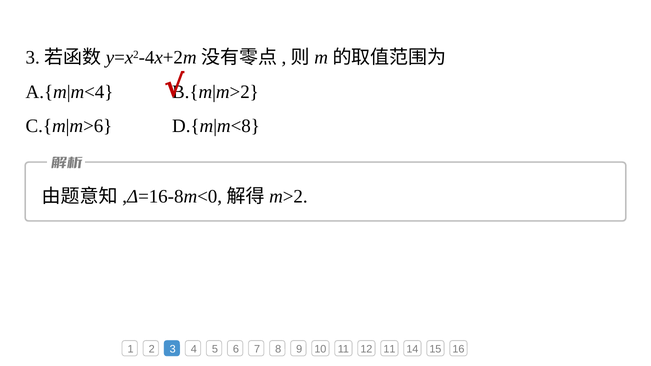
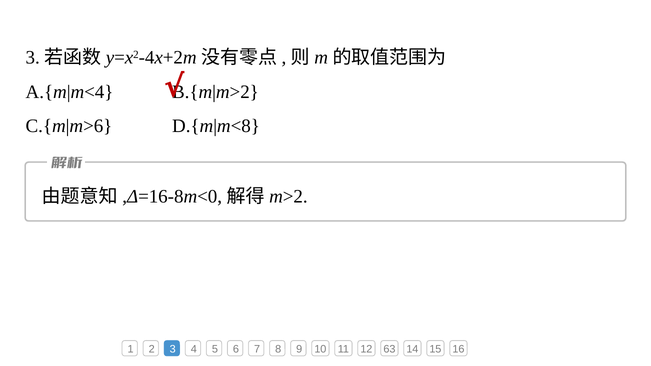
12 11: 11 -> 63 (389, 349)
